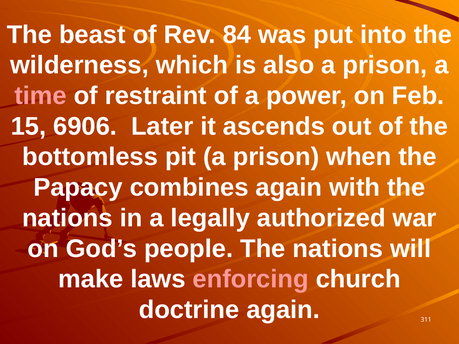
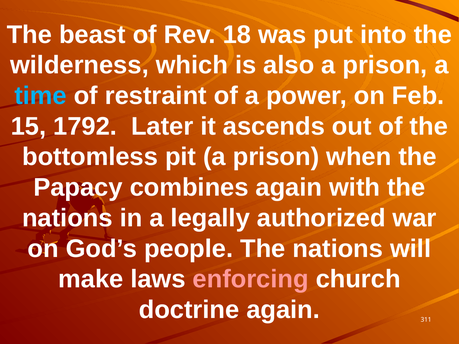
84: 84 -> 18 (237, 35)
time colour: pink -> light blue (41, 96)
6906: 6906 -> 1792 (85, 126)
